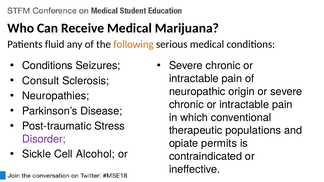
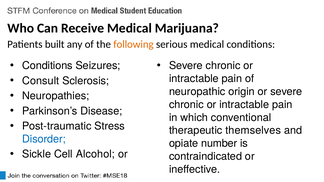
fluid: fluid -> built (55, 44)
populations: populations -> themselves (253, 131)
Disorder colour: purple -> blue (44, 139)
permits: permits -> number (219, 144)
